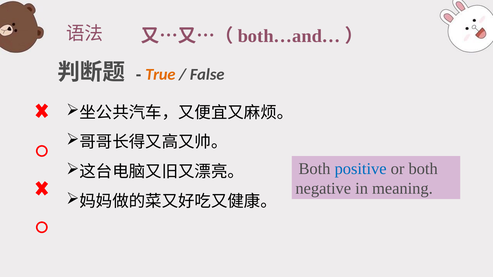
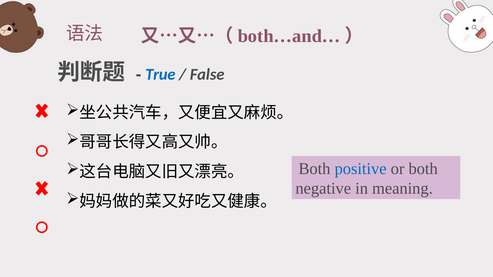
True colour: orange -> blue (160, 74)
